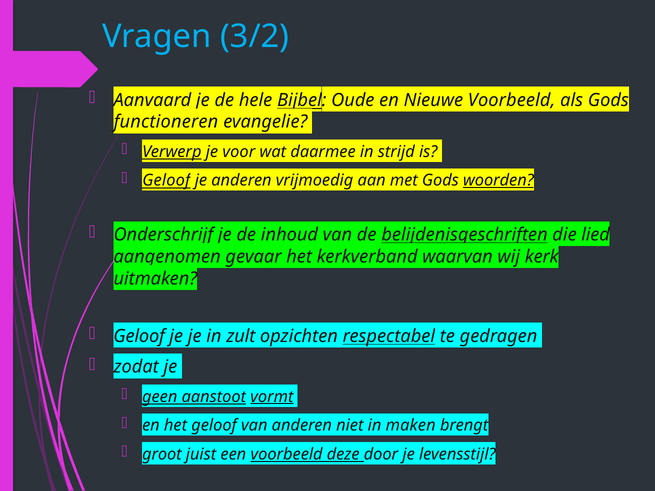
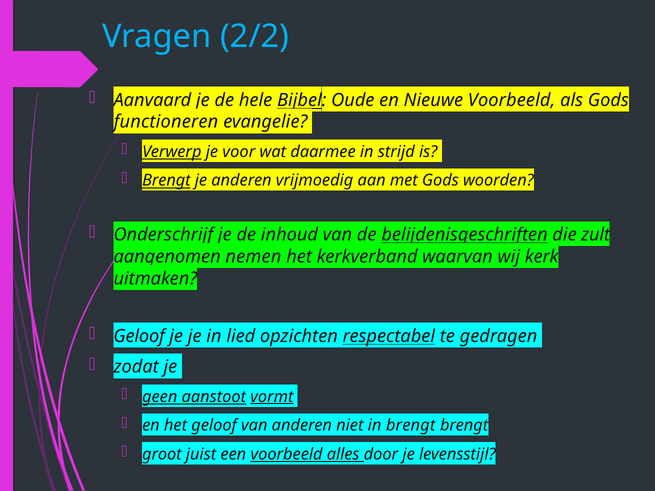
3/2: 3/2 -> 2/2 (255, 37)
Geloof: Geloof -> Brengt (166, 181)
woorden underline: present -> none (498, 181)
lied: lied -> zult (596, 235)
gevaar: gevaar -> nemen (253, 257)
zult: zult -> lied (241, 336)
in maken: maken -> brengt (411, 426)
deze: deze -> alles (343, 454)
